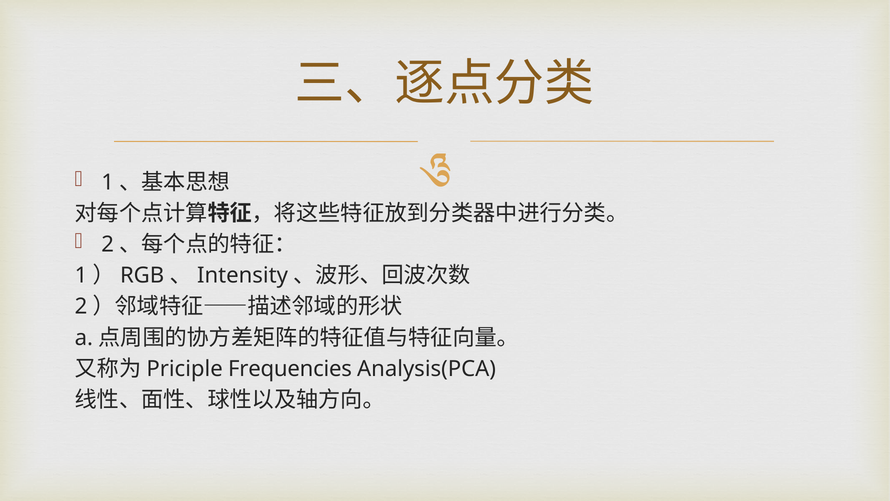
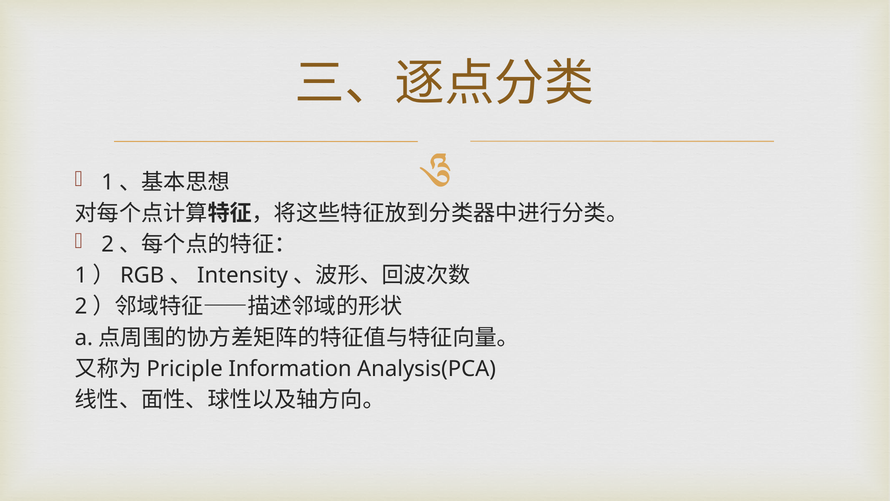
Frequencies: Frequencies -> Information (290, 369)
